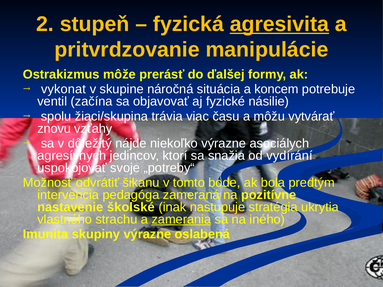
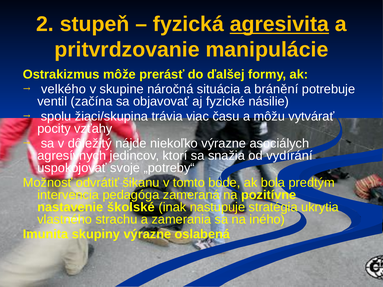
vykonat: vykonat -> velkého (64, 89)
koncem: koncem -> bránění (276, 89)
znovu: znovu -> pocity (54, 129)
zamerania underline: present -> none (181, 220)
